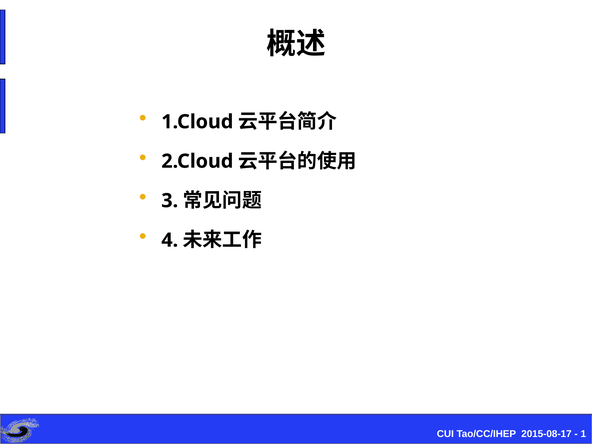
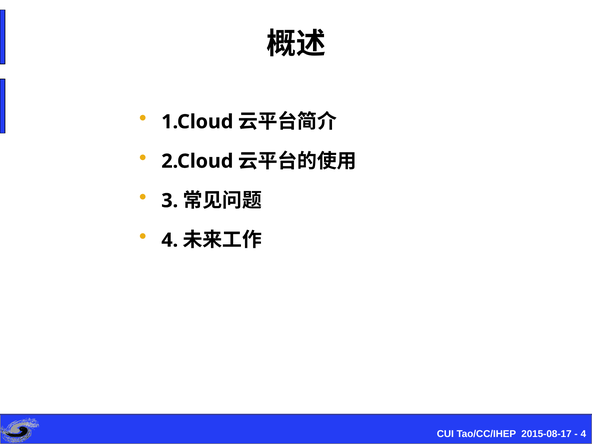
1: 1 -> 4 (583, 434)
